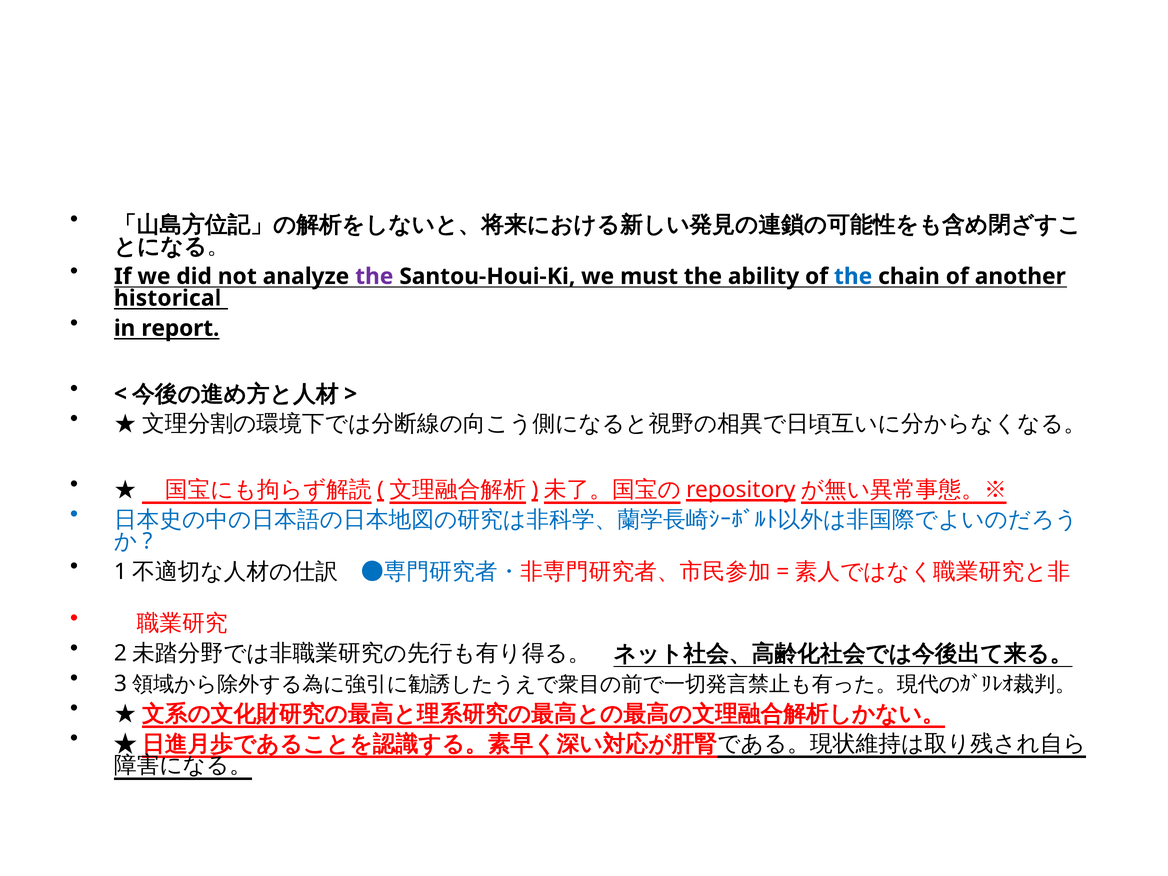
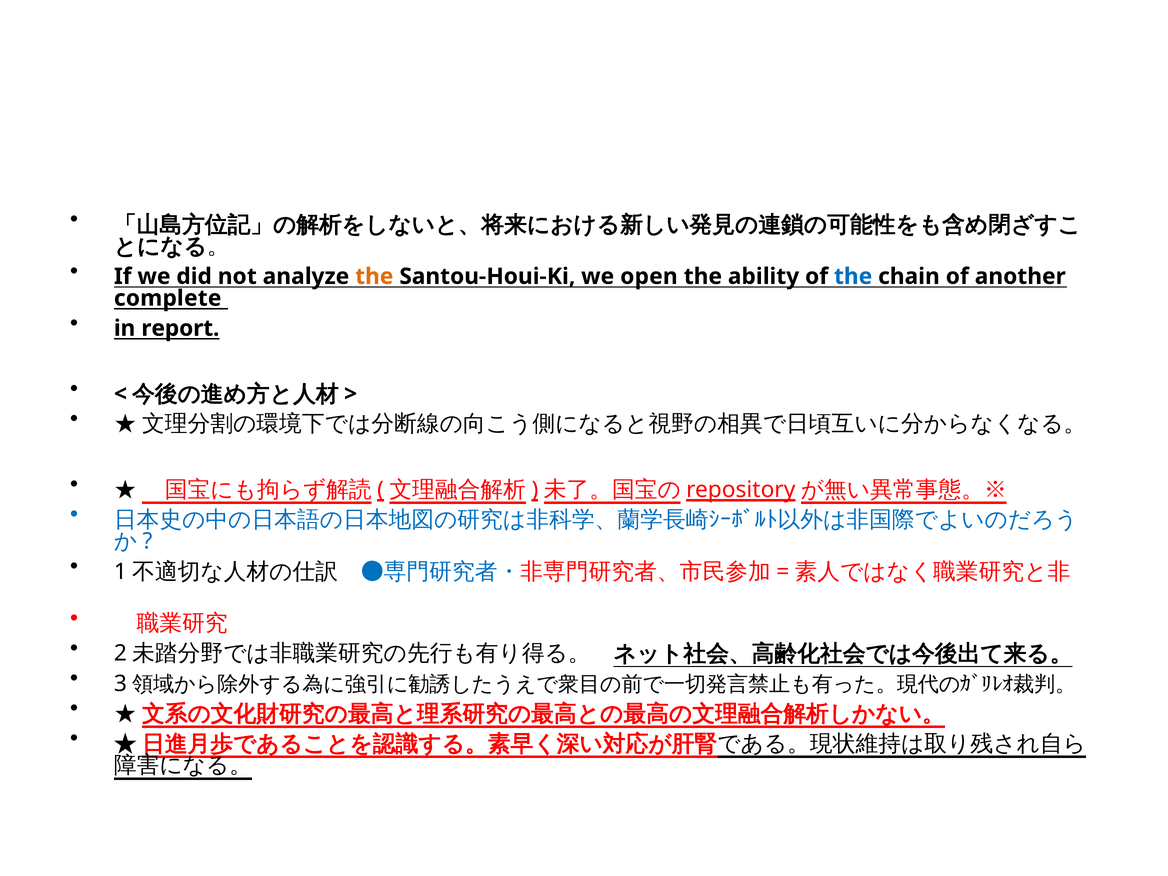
the colour: purple -> orange (374, 276)
must: must -> open (649, 276)
historical: historical -> complete (168, 298)
